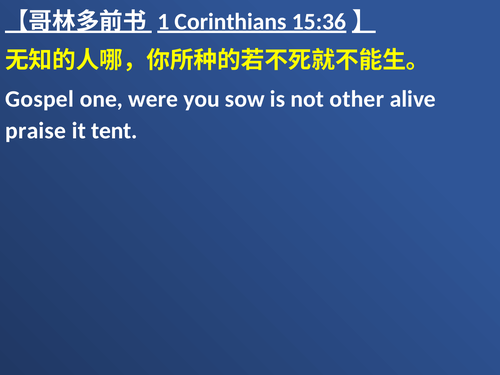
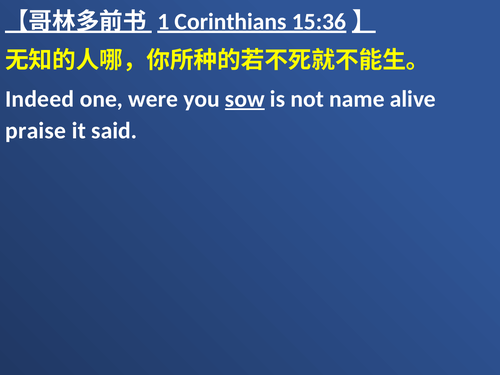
Gospel: Gospel -> Indeed (40, 99)
sow underline: none -> present (245, 99)
other: other -> name (357, 99)
tent: tent -> said (114, 131)
